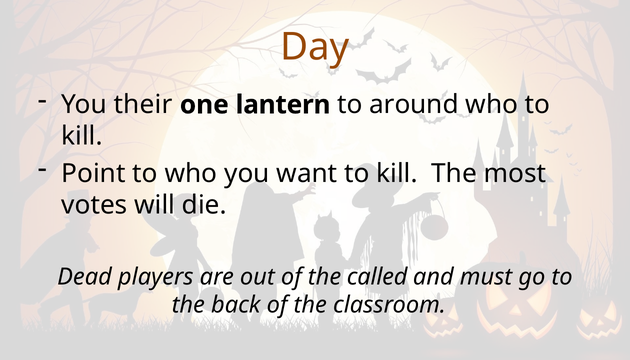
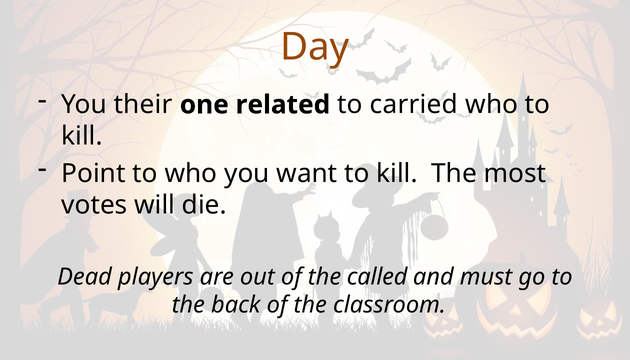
lantern: lantern -> related (283, 105)
around: around -> carried (414, 105)
